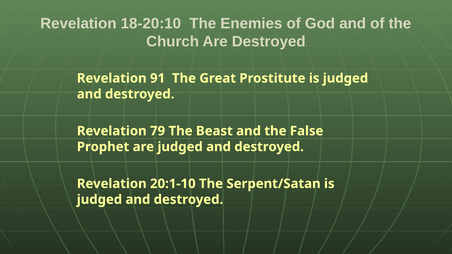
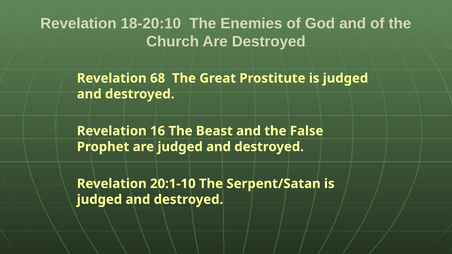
91: 91 -> 68 (158, 78)
79: 79 -> 16 (158, 131)
